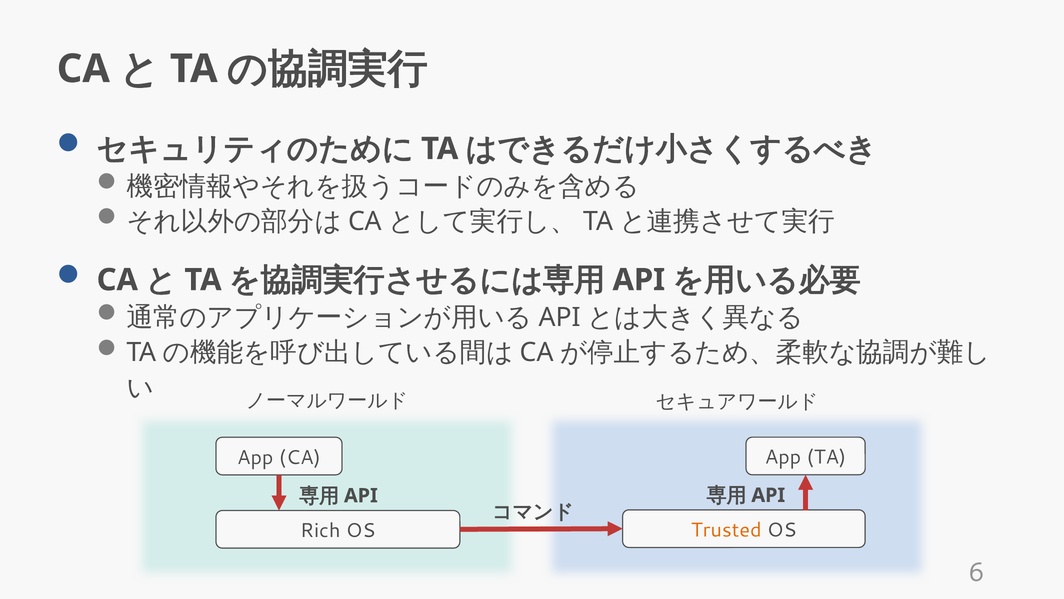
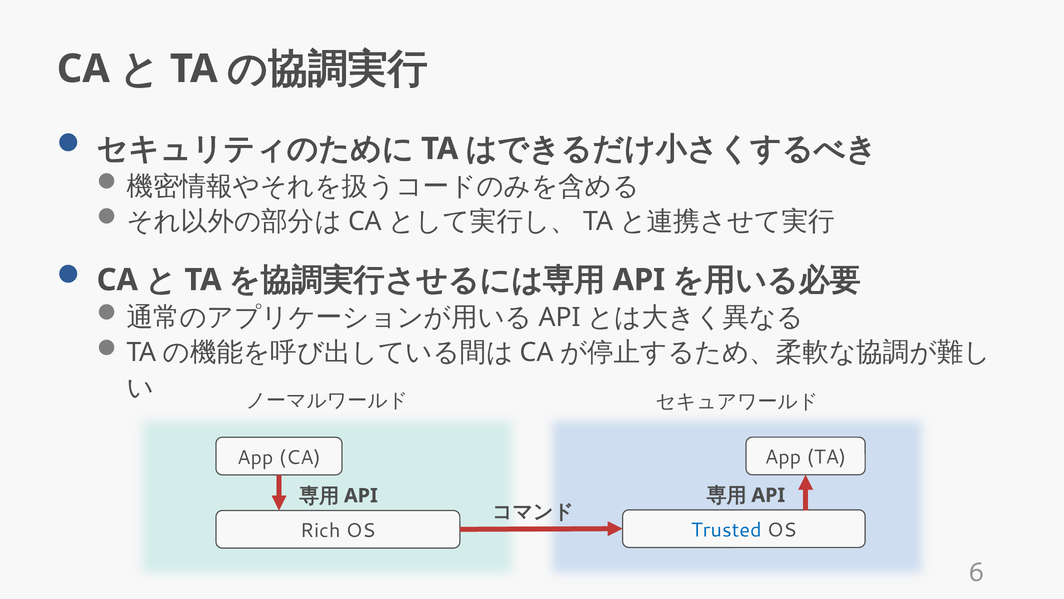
Trusted colour: orange -> blue (726, 530)
